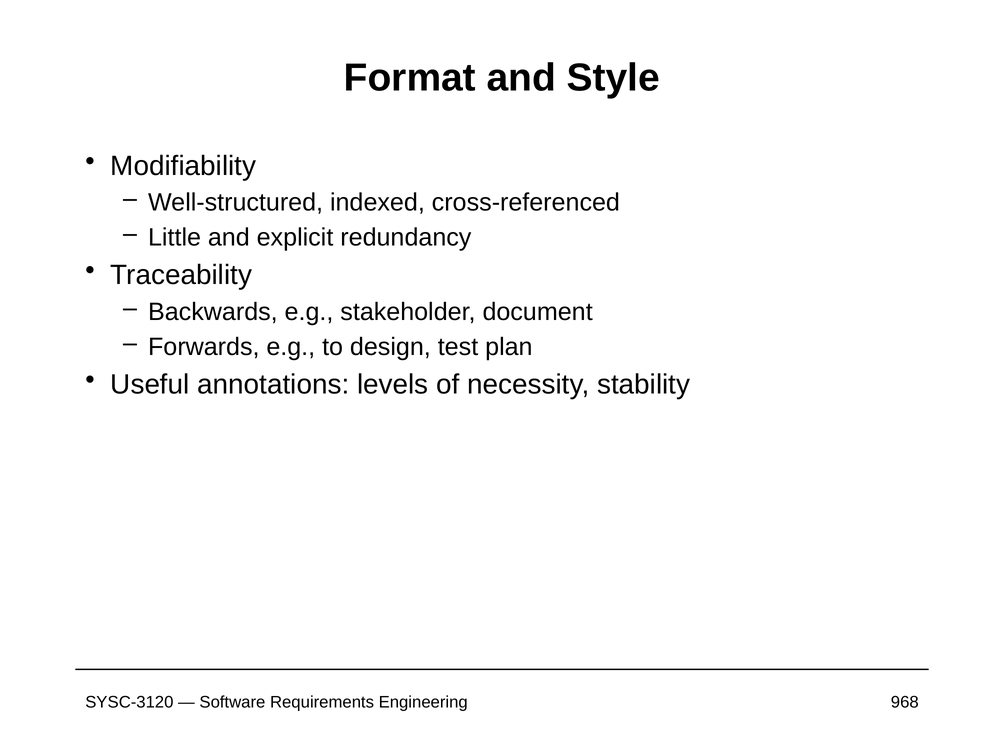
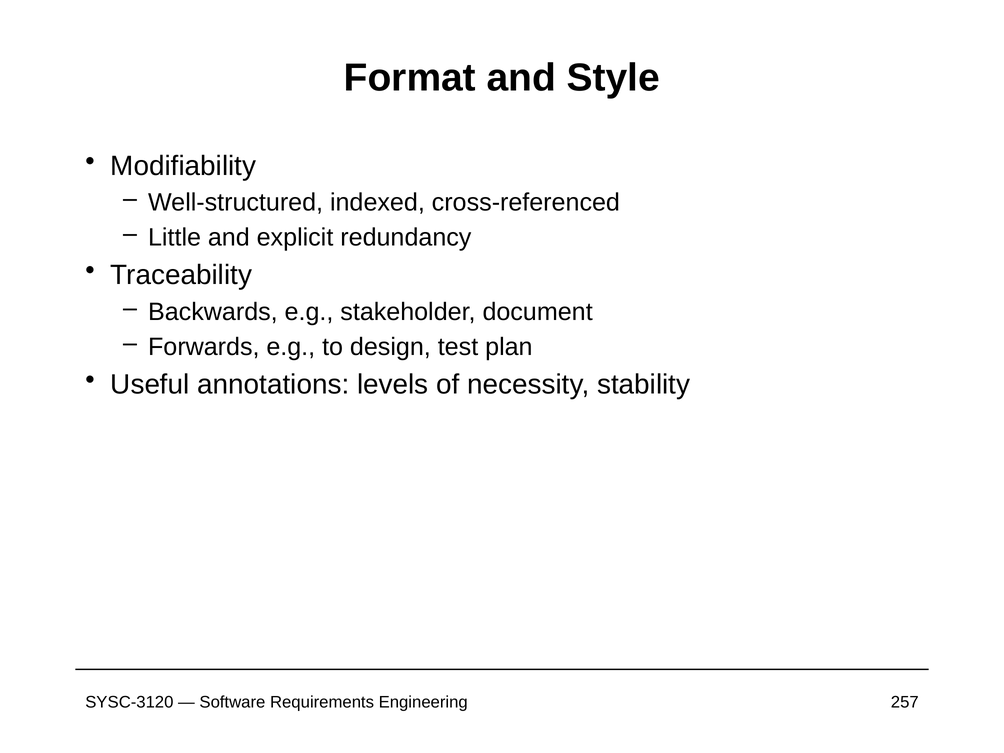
968: 968 -> 257 (905, 702)
